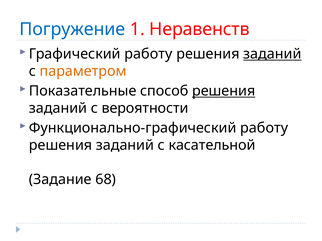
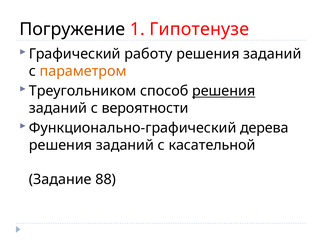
Погружение colour: blue -> black (72, 29)
Неравенств: Неравенств -> Гипотенузе (199, 29)
заданий underline: present -> none (272, 54)
Показательные: Показательные -> Треугольником (83, 91)
Функционально-графический работу: работу -> дерева (264, 128)
68: 68 -> 88 (106, 180)
